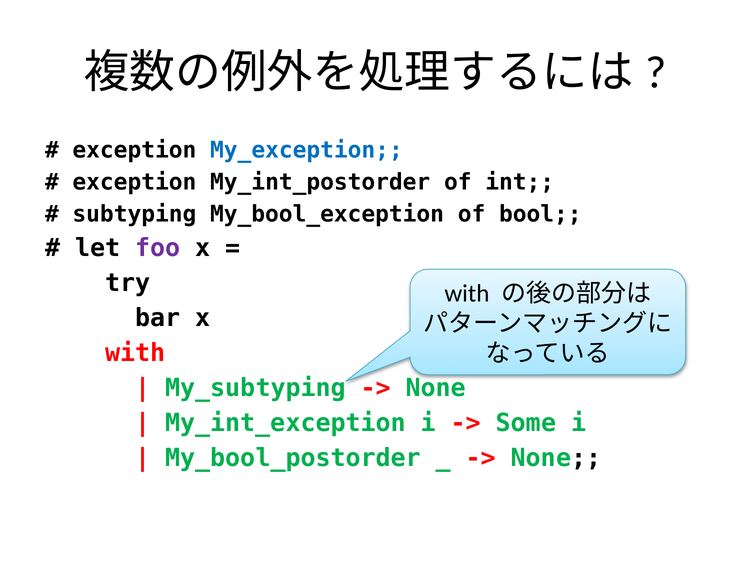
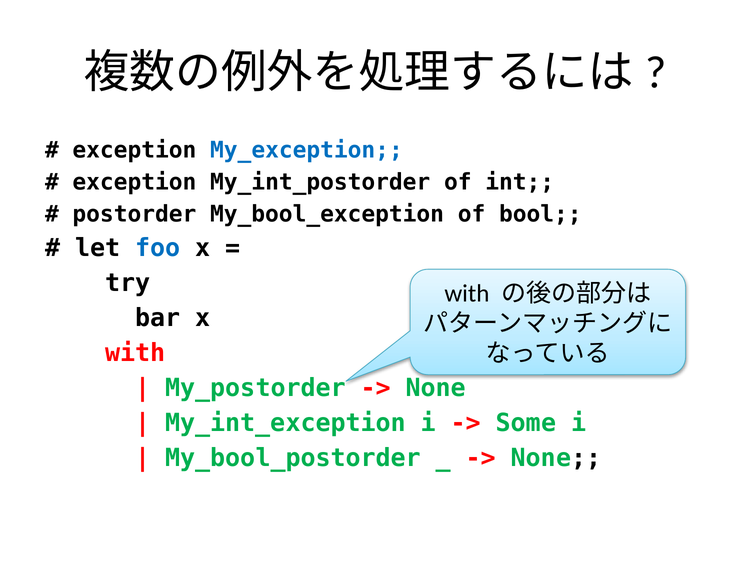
subtyping: subtyping -> postorder (134, 214)
foo colour: purple -> blue (158, 248)
My_subtyping: My_subtyping -> My_postorder (256, 388)
